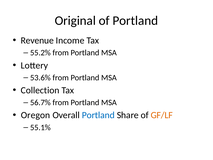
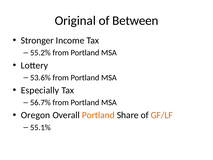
of Portland: Portland -> Between (135, 21)
Revenue: Revenue -> Stronger (37, 40)
Collection: Collection -> Especially (40, 90)
Portland colour: blue -> orange (98, 115)
